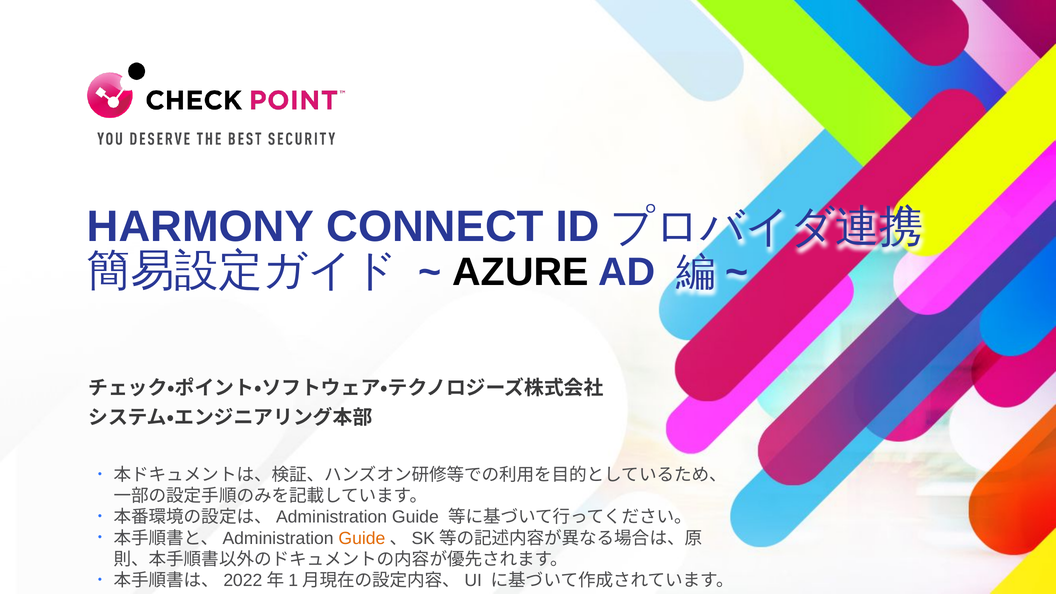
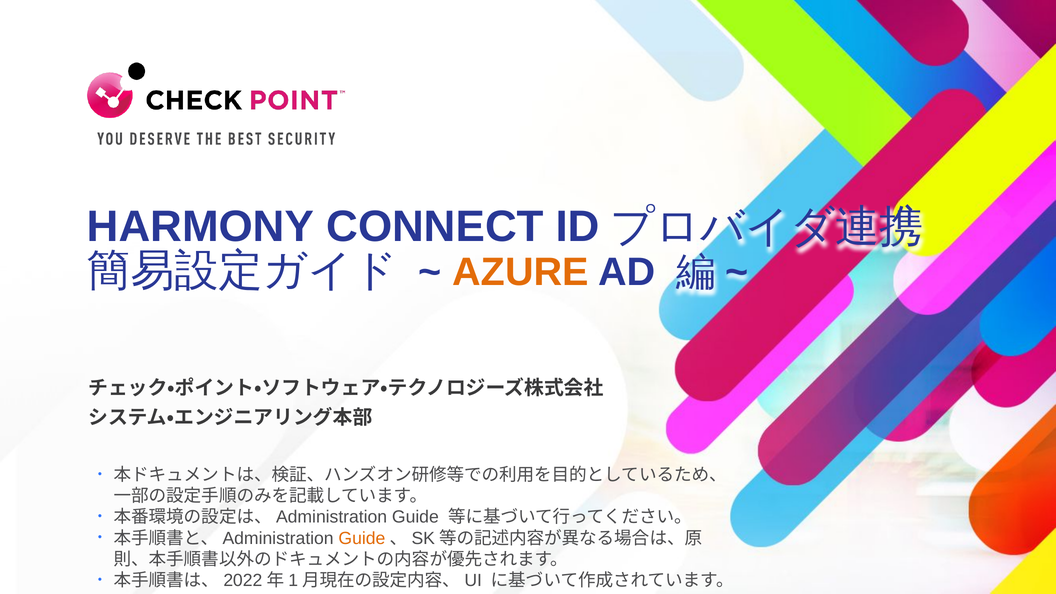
AZURE colour: black -> orange (521, 272)
